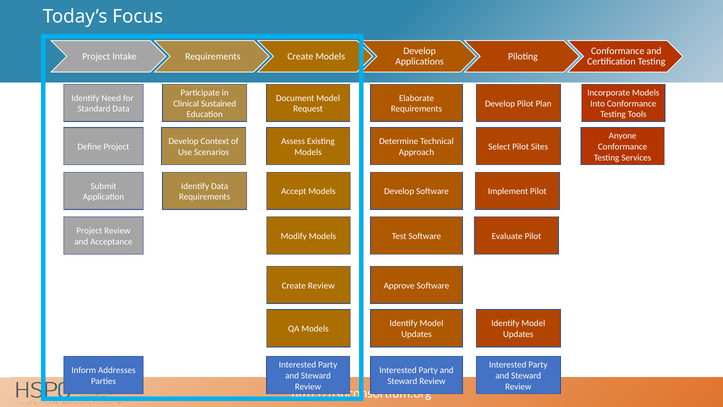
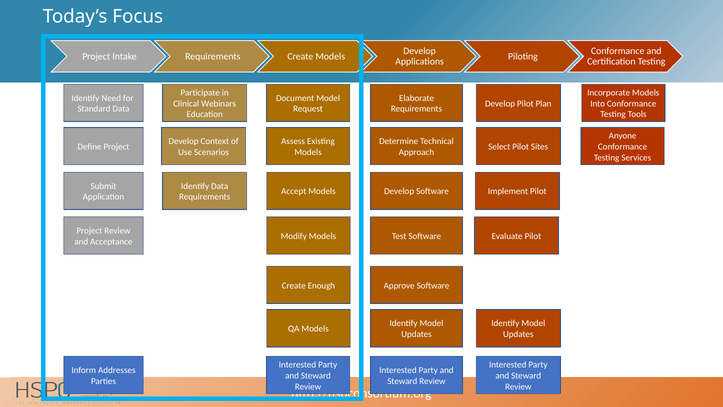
Sustained: Sustained -> Webinars (219, 103)
Create Review: Review -> Enough (321, 285)
